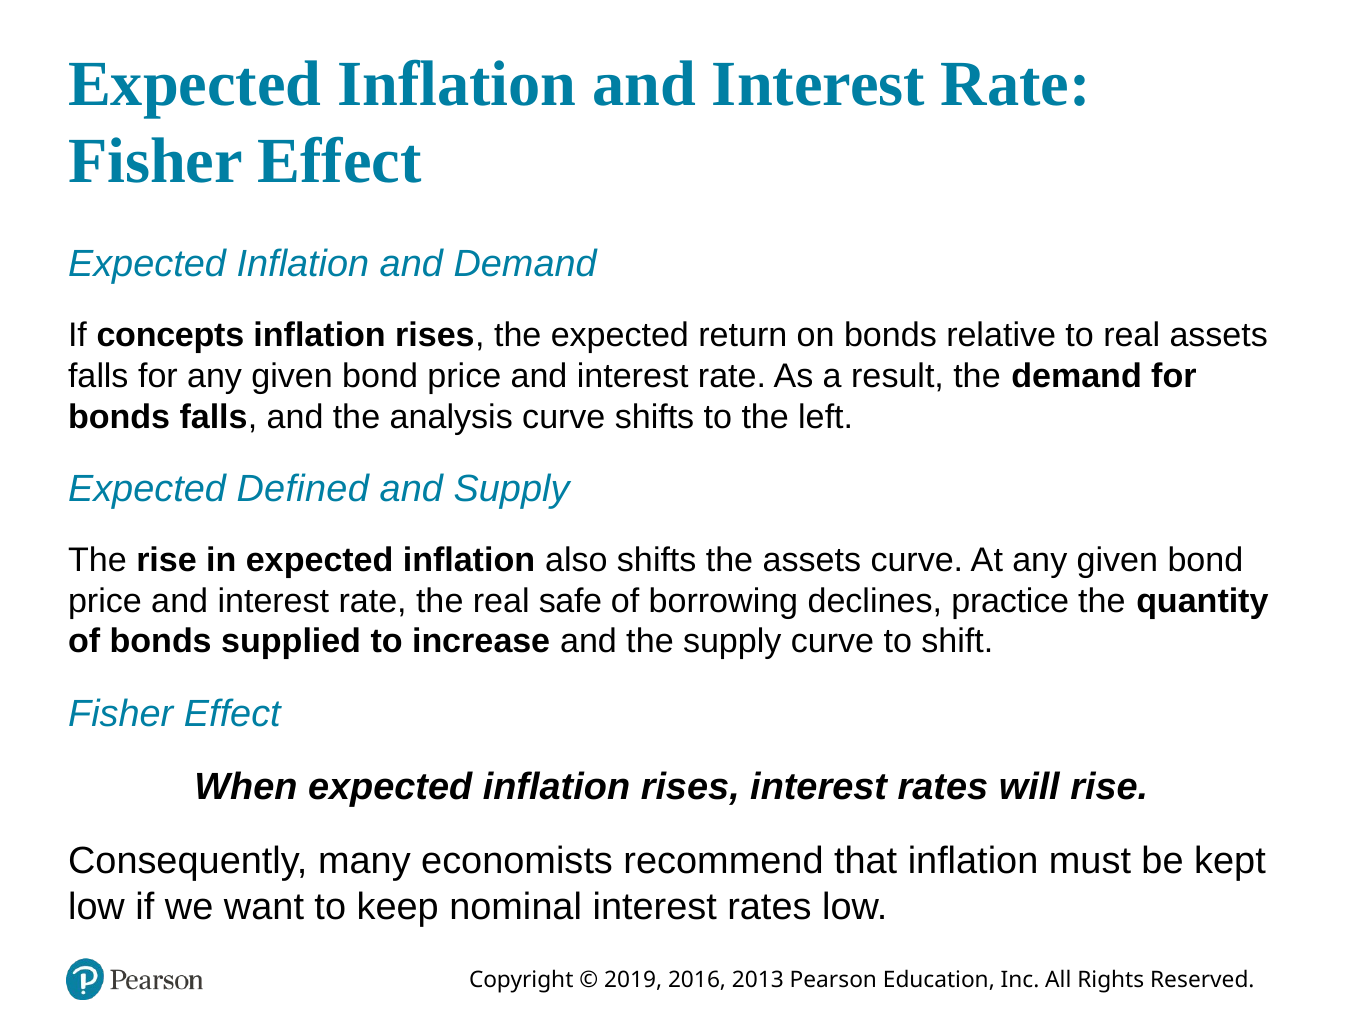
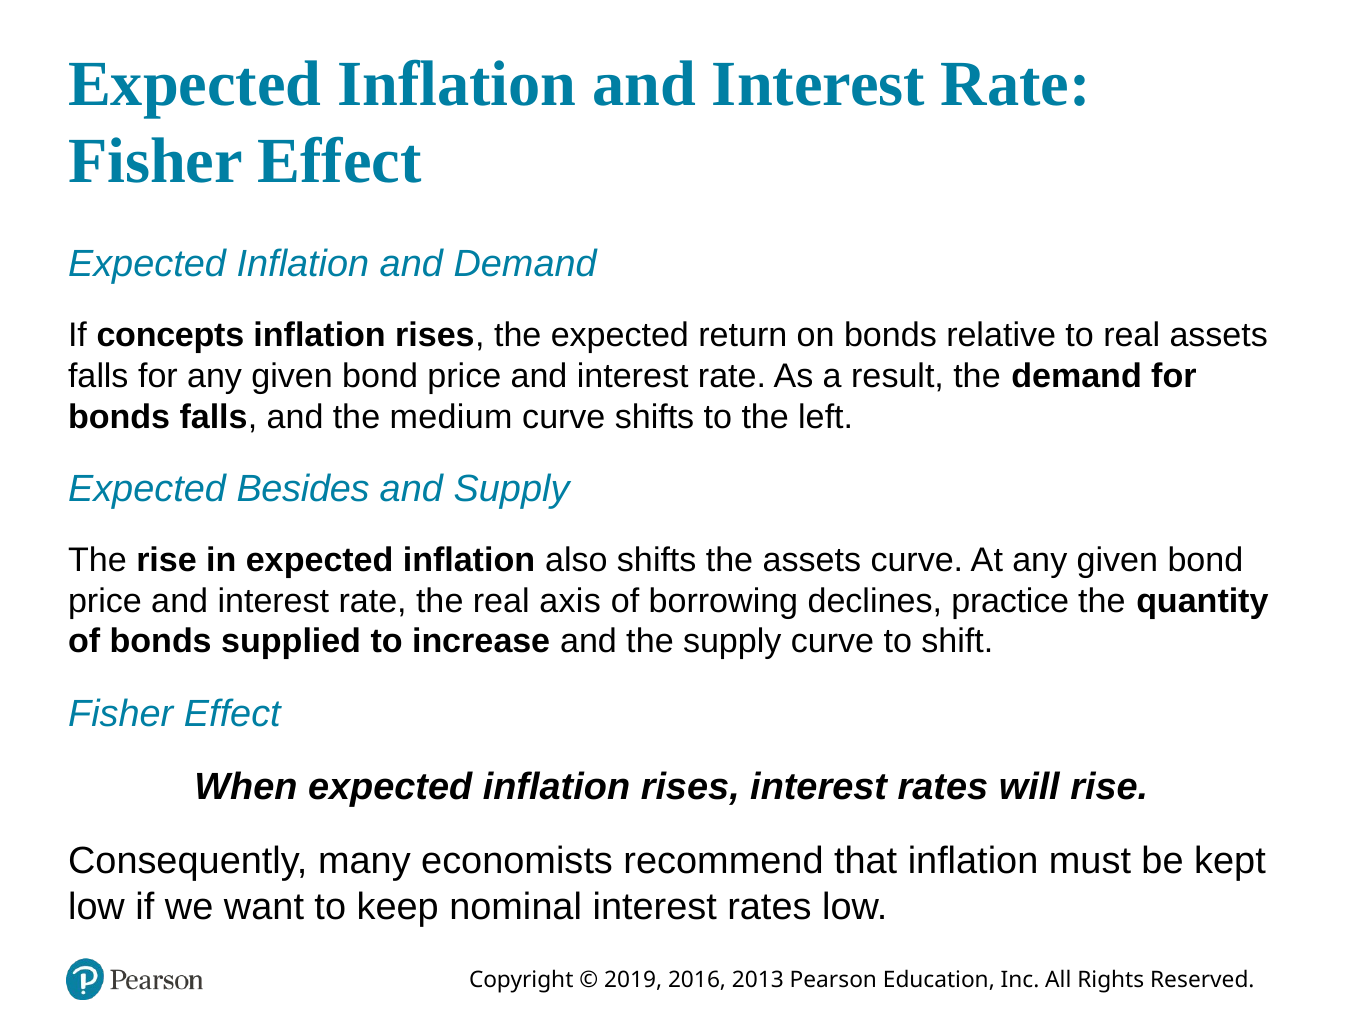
analysis: analysis -> medium (451, 417)
Defined: Defined -> Besides (303, 489)
safe: safe -> axis (570, 601)
